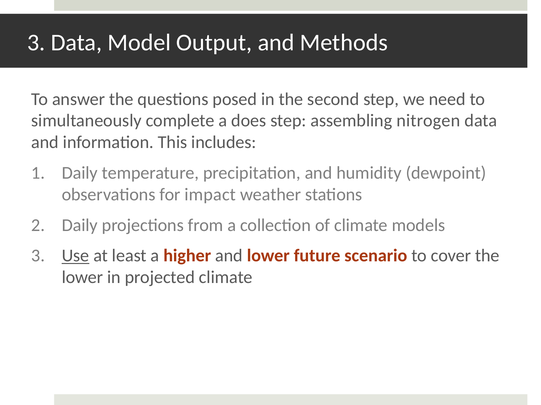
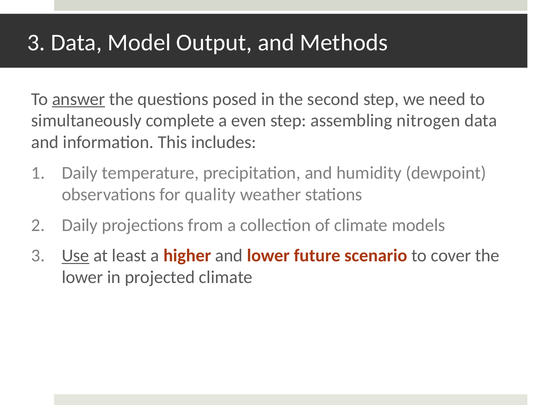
answer underline: none -> present (79, 99)
does: does -> even (249, 121)
impact: impact -> quality (210, 195)
